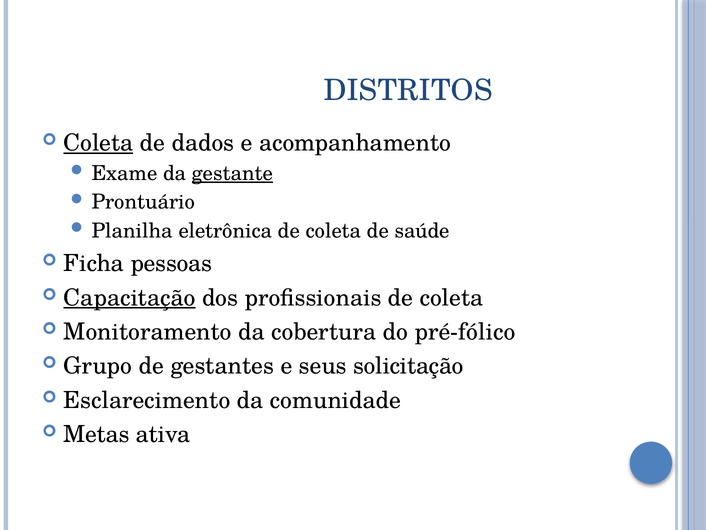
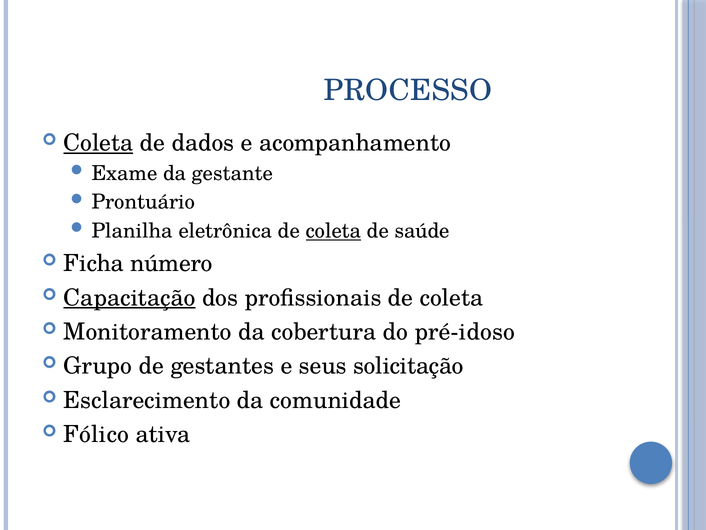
DISTRITOS: DISTRITOS -> PROCESSO (408, 90)
gestante underline: present -> none (233, 173)
coleta underline: none -> present (334, 231)
pessoas: pessoas -> número (171, 263)
pré-fólico: pré-fólico -> pré-idoso (465, 332)
Metas: Metas -> Fólico (96, 434)
